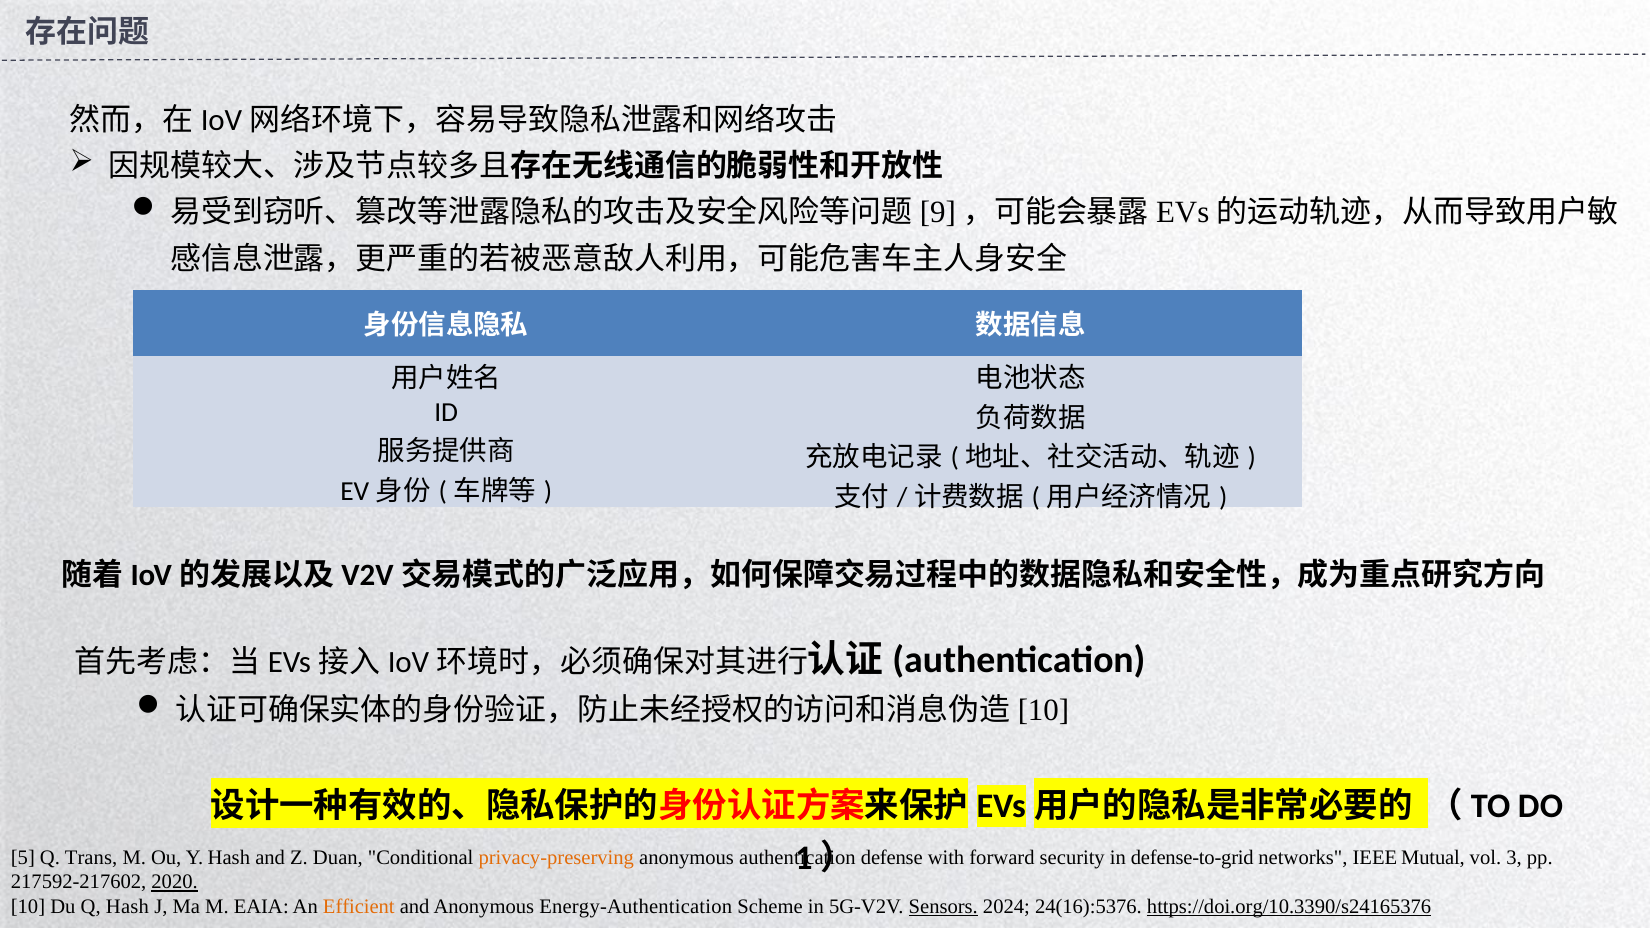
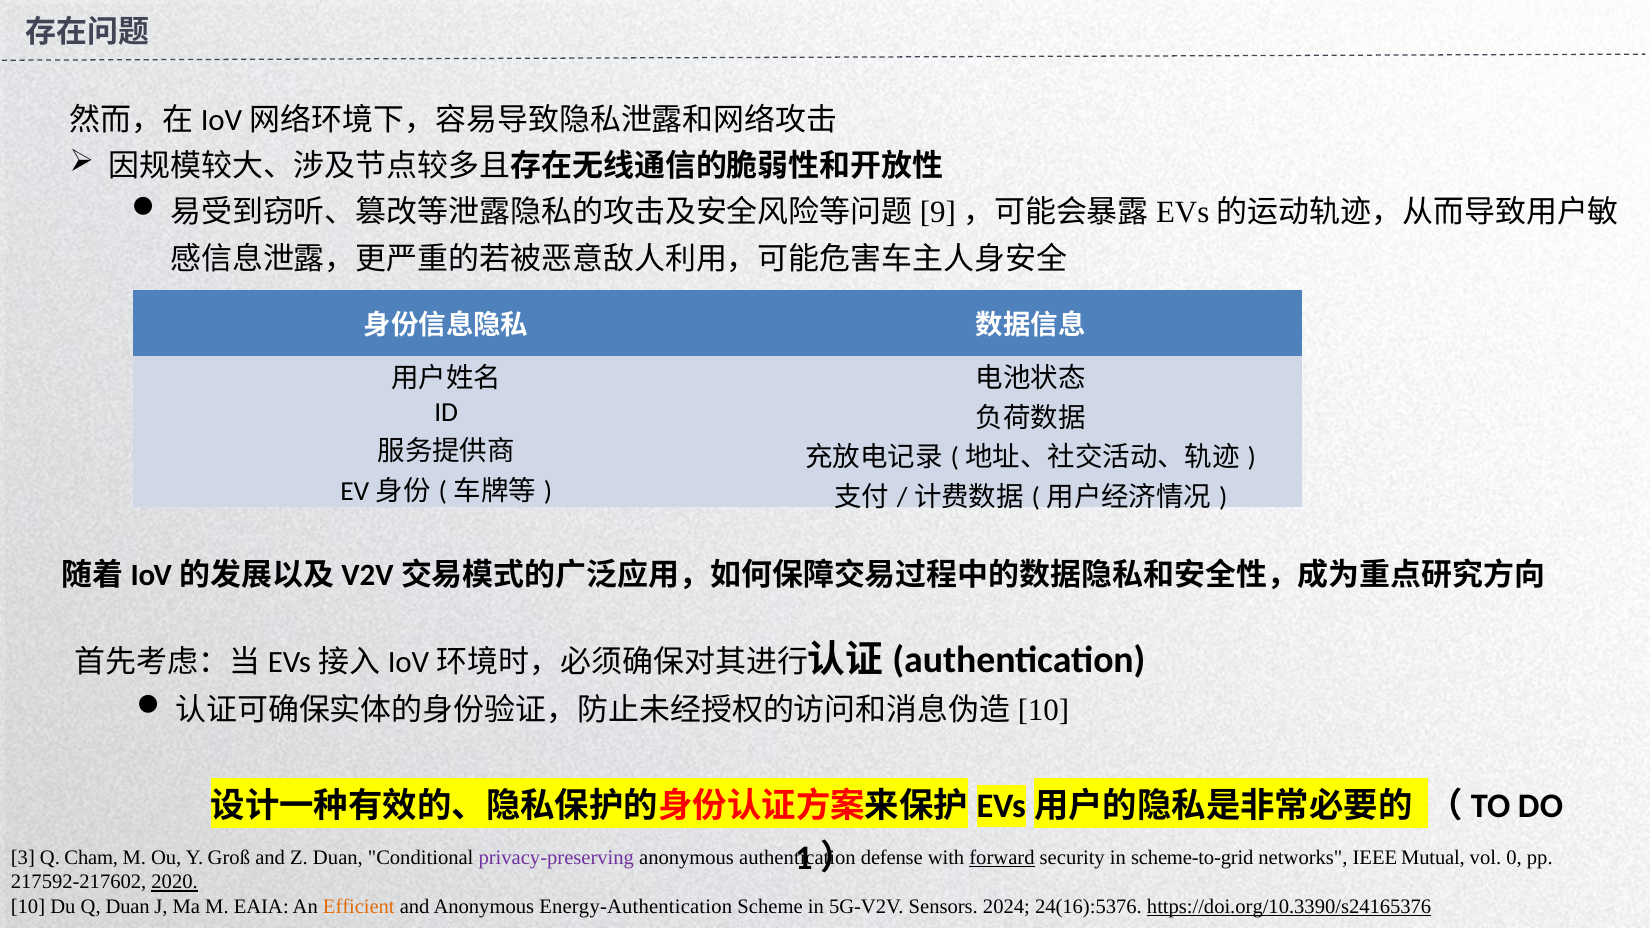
5: 5 -> 3 (23, 857)
Trans: Trans -> Cham (91, 857)
Y Hash: Hash -> Groß (229, 857)
privacy-preserving colour: orange -> purple (556, 857)
forward underline: none -> present (1002, 857)
defense-to-grid: defense-to-grid -> scheme-to-grid (1192, 857)
3: 3 -> 0 (1514, 857)
Q Hash: Hash -> Duan (128, 907)
Sensors underline: present -> none (943, 907)
